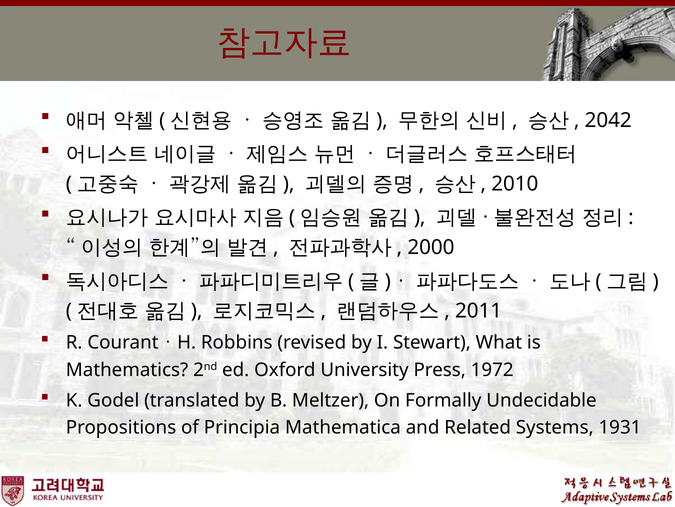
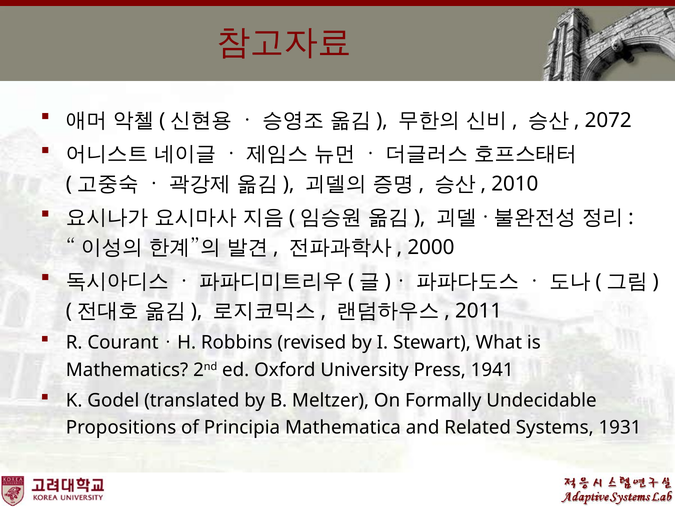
2042: 2042 -> 2072 (608, 120)
1972: 1972 -> 1941 (492, 369)
